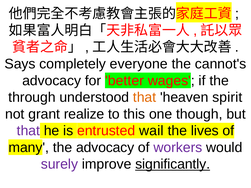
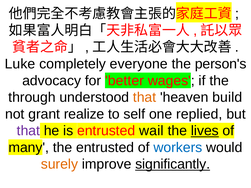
Says: Says -> Luke (20, 64)
cannot's: cannot's -> person's (221, 64)
spirit: spirit -> build (227, 97)
this: this -> self (134, 114)
though: though -> replied (199, 114)
lives underline: none -> present (205, 131)
the advocacy: advocacy -> entrusted (105, 148)
workers colour: purple -> blue (178, 148)
surely colour: purple -> orange (59, 164)
